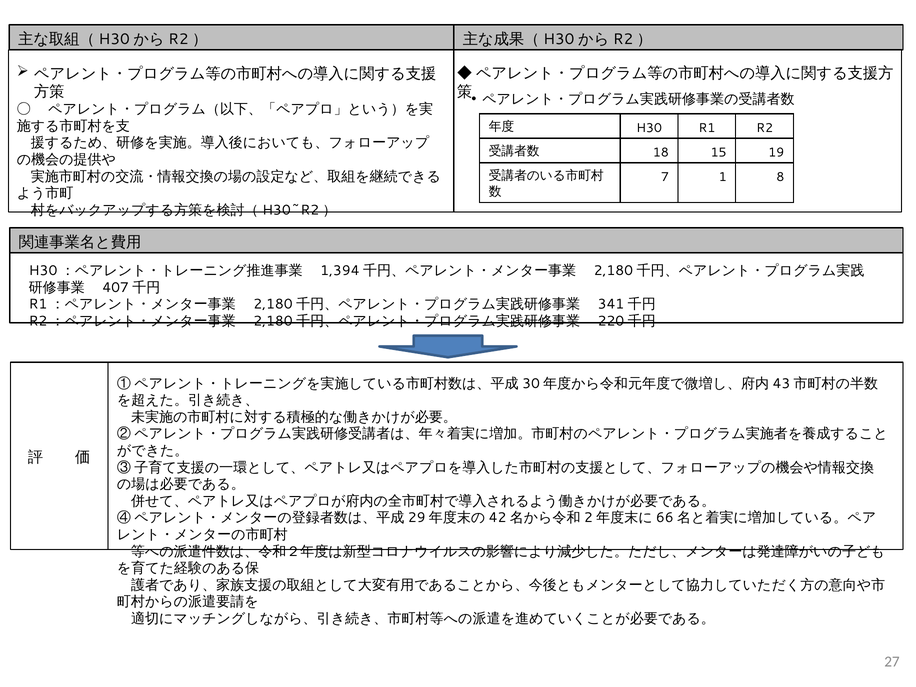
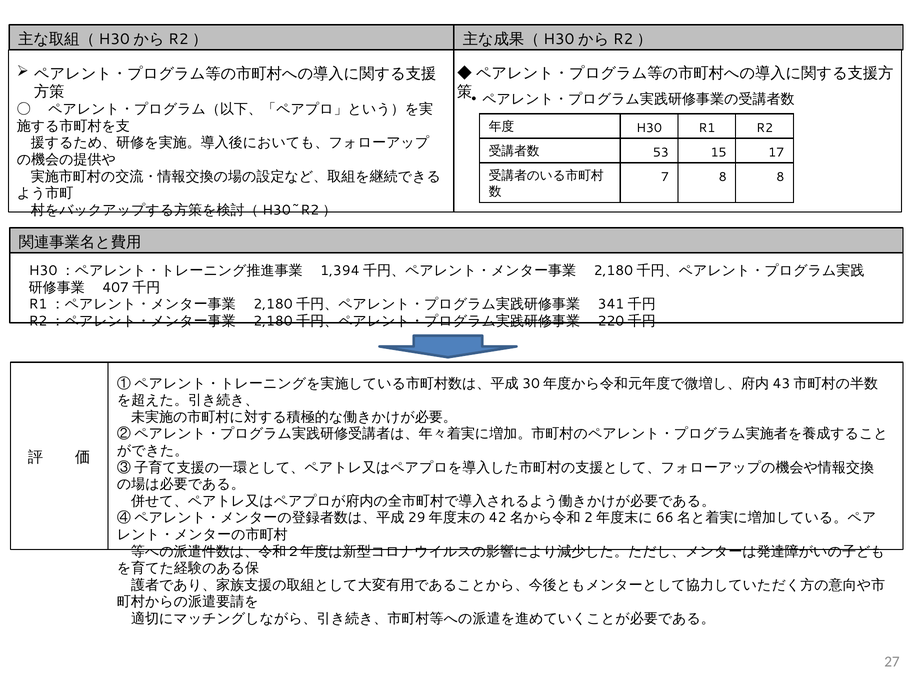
18: 18 -> 53 (661, 152)
19: 19 -> 17 (776, 152)
7 1: 1 -> 8 (723, 177)
